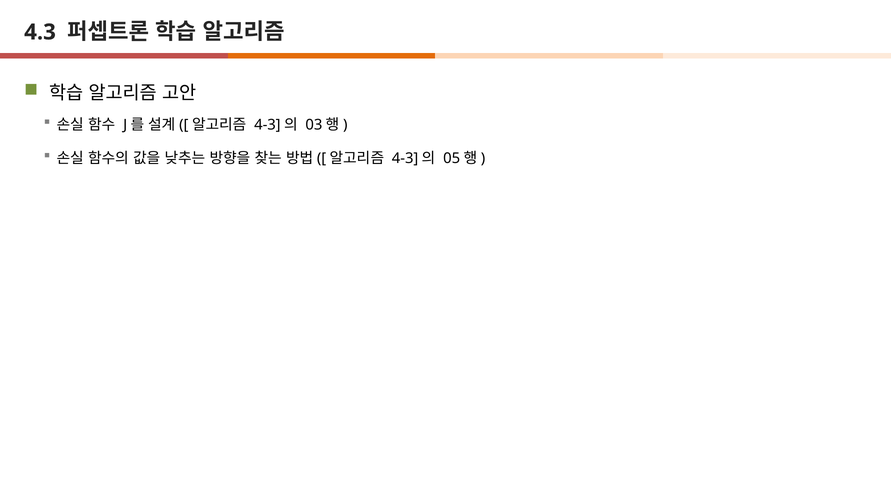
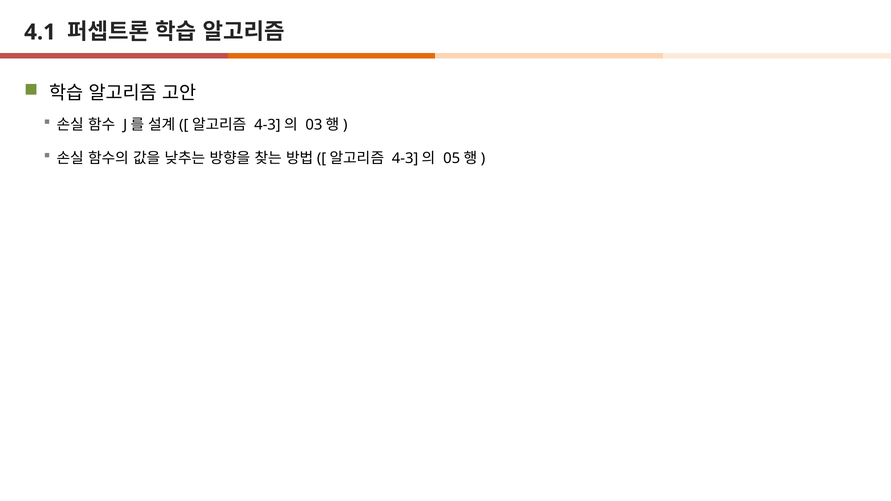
4.3: 4.3 -> 4.1 (40, 32)
